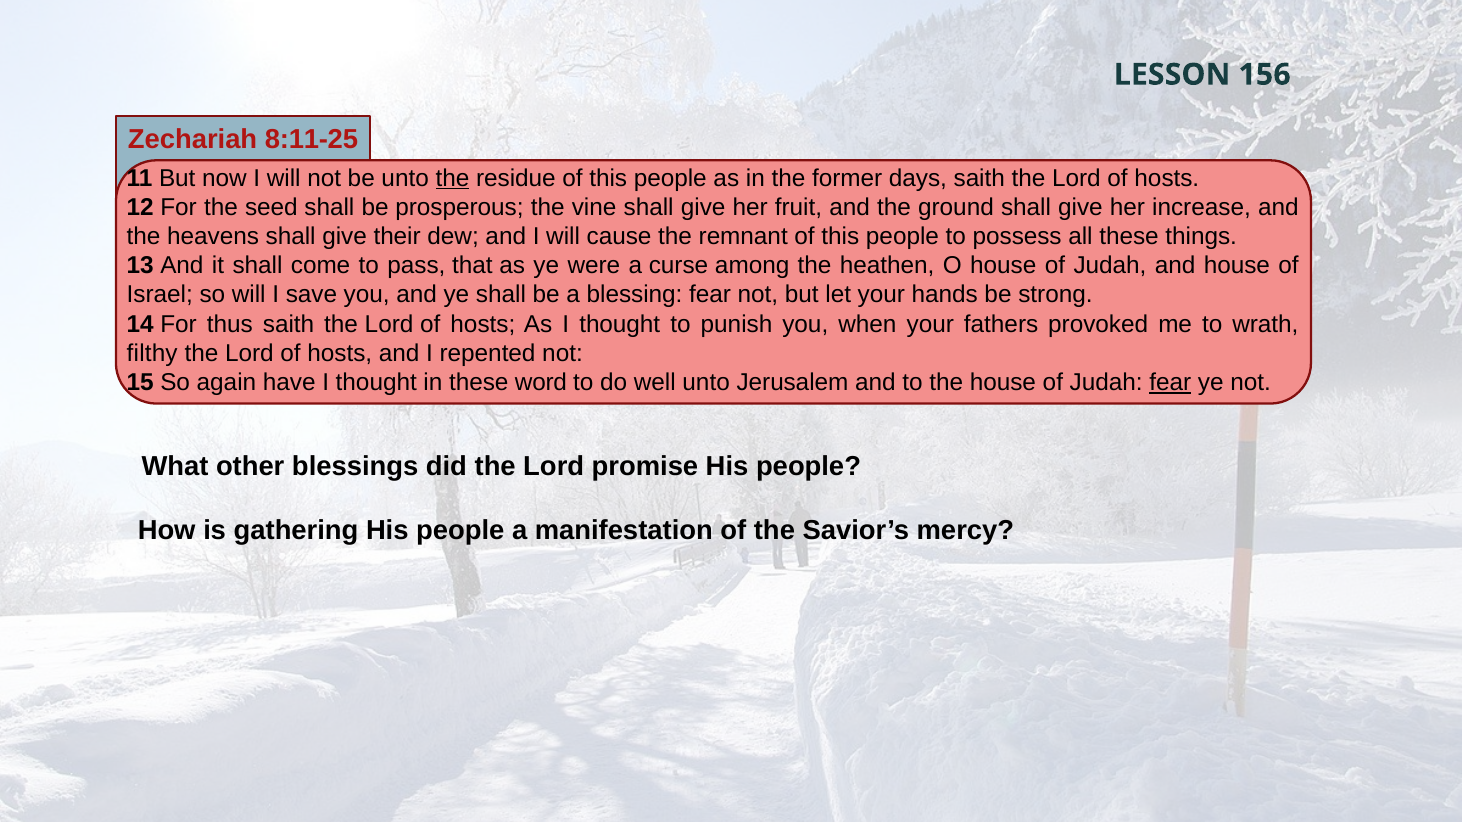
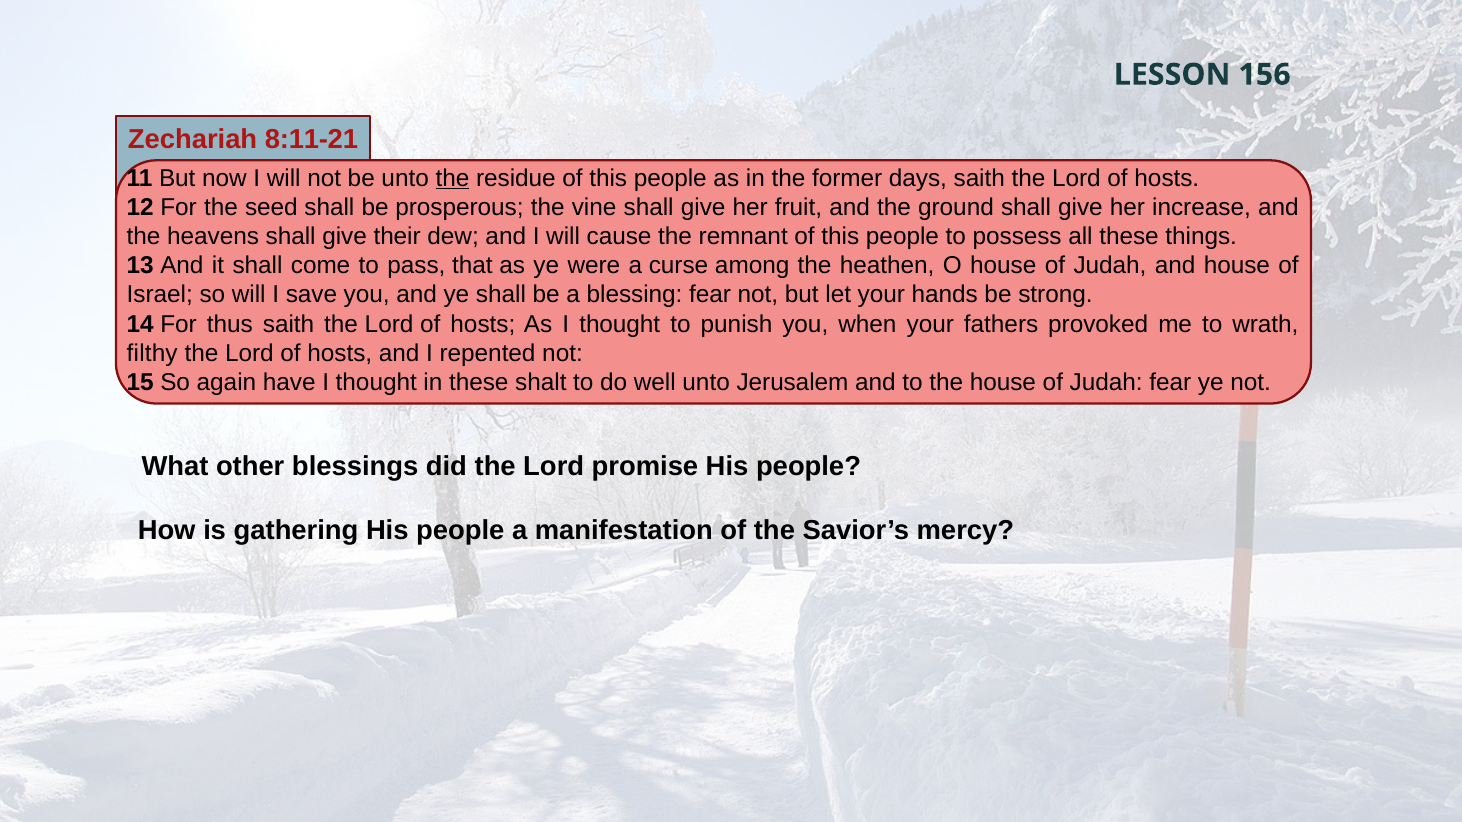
8:11-25: 8:11-25 -> 8:11-21 (311, 140)
word: word -> shalt (541, 383)
fear underline: present -> none (1170, 383)
